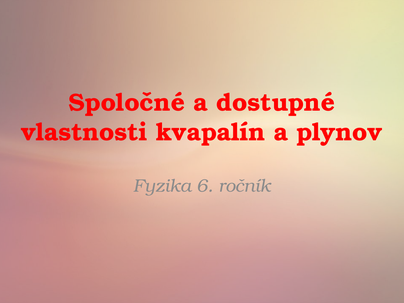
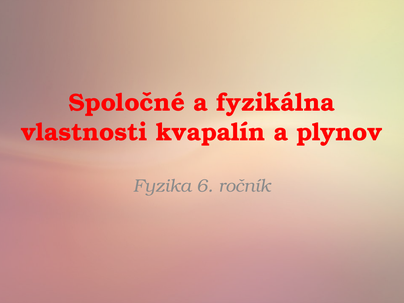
dostupné: dostupné -> fyzikálna (276, 103)
